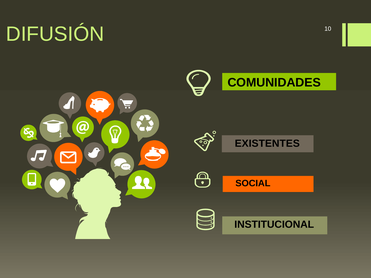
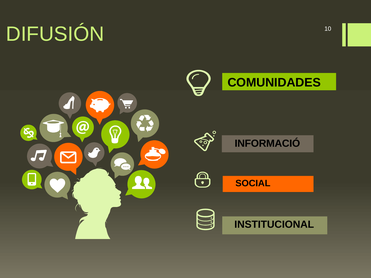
EXISTENTES: EXISTENTES -> INFORMACIÓ (267, 144)
